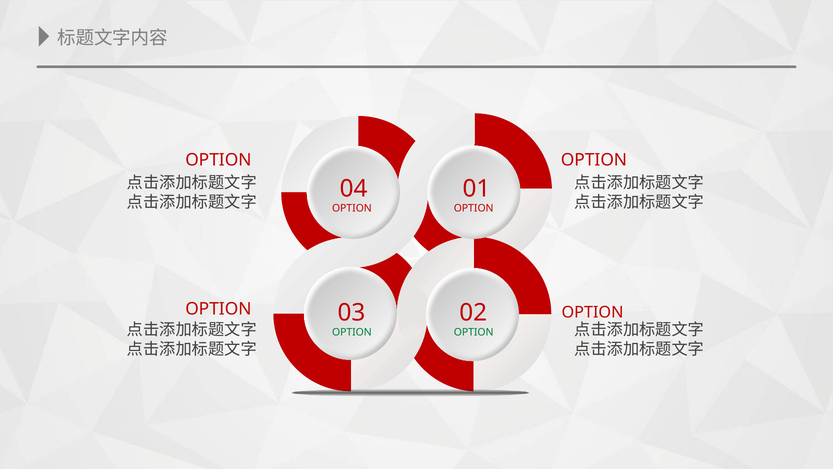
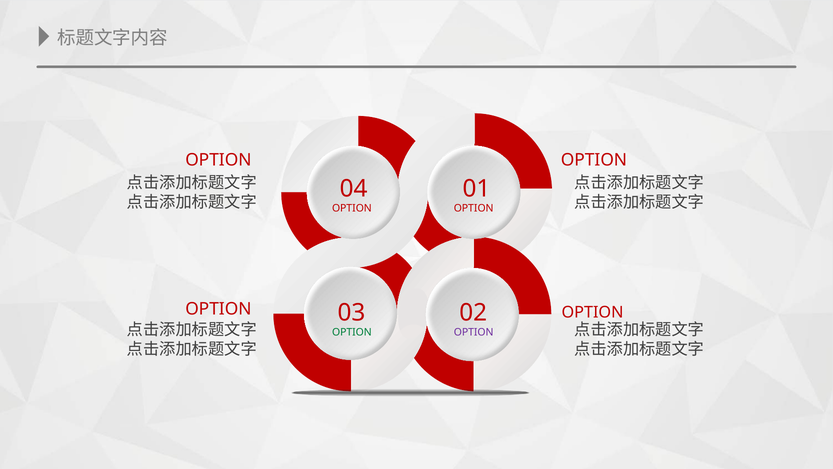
OPTION colour: green -> purple (474, 332)
